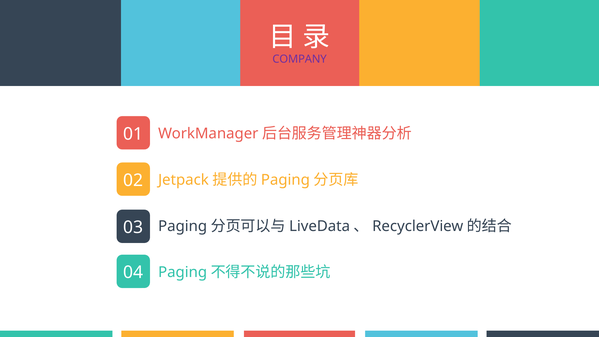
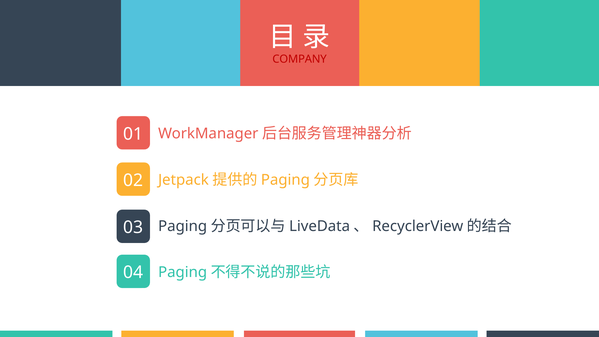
COMPANY colour: purple -> red (300, 59)
